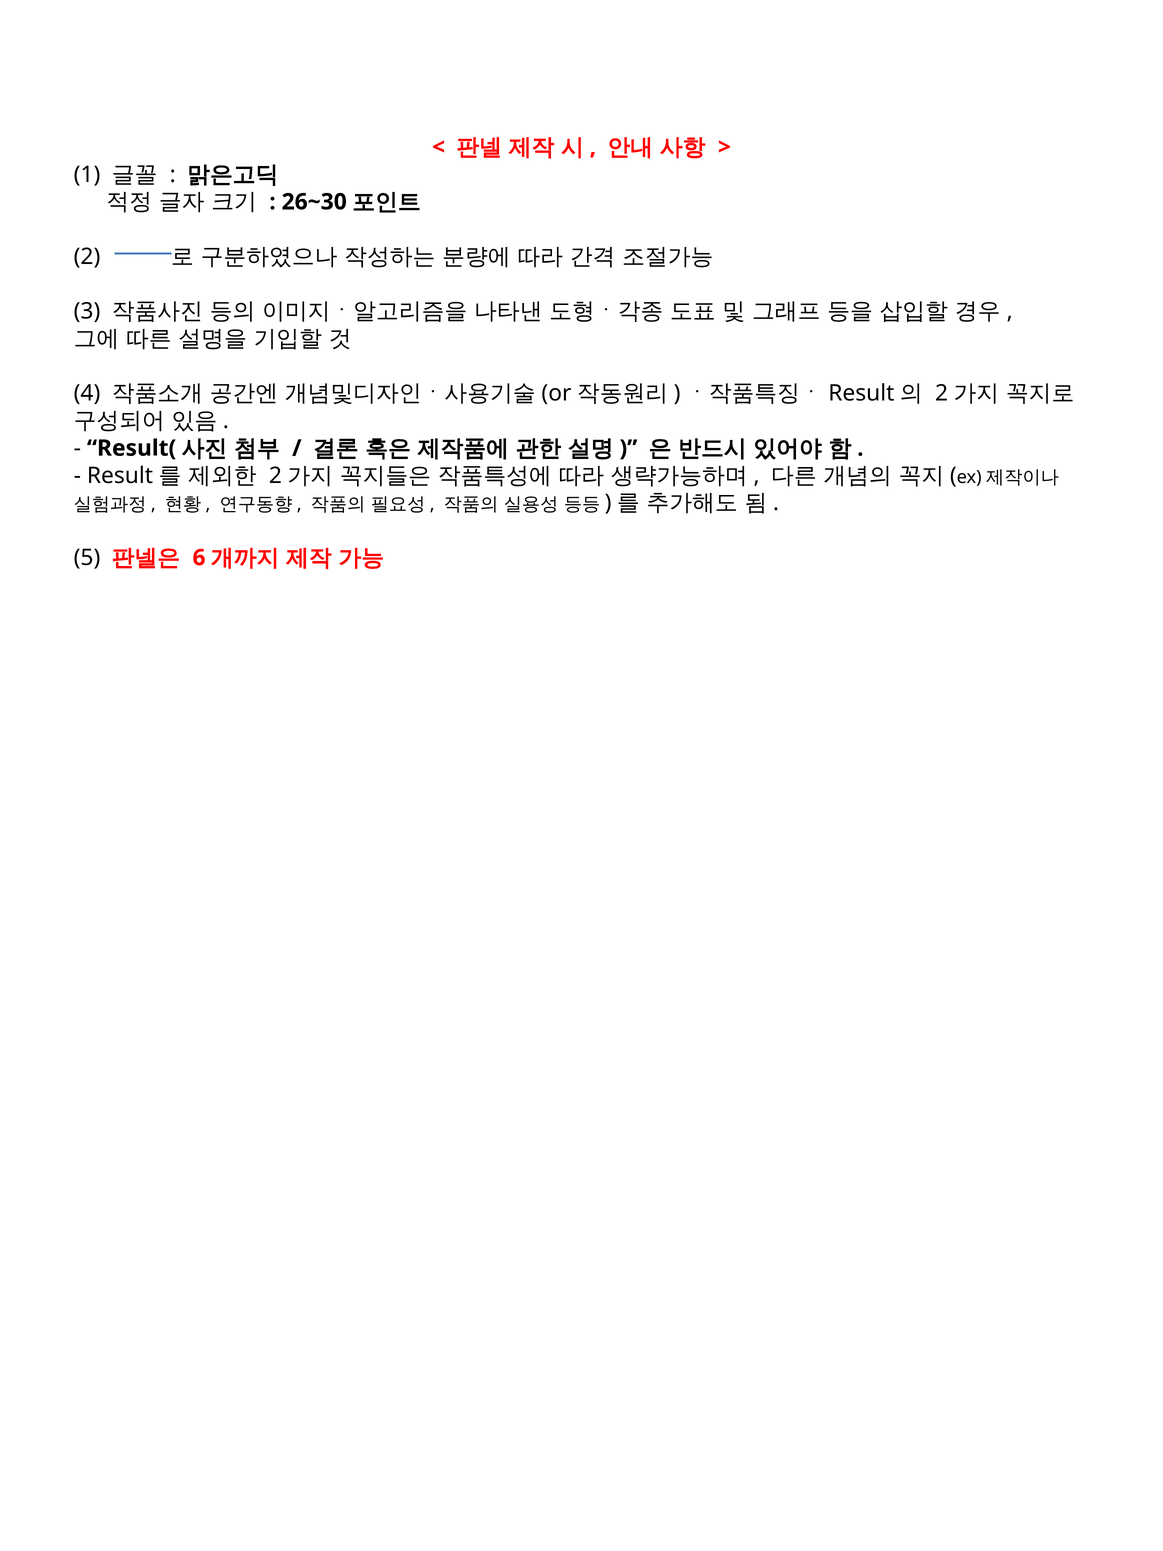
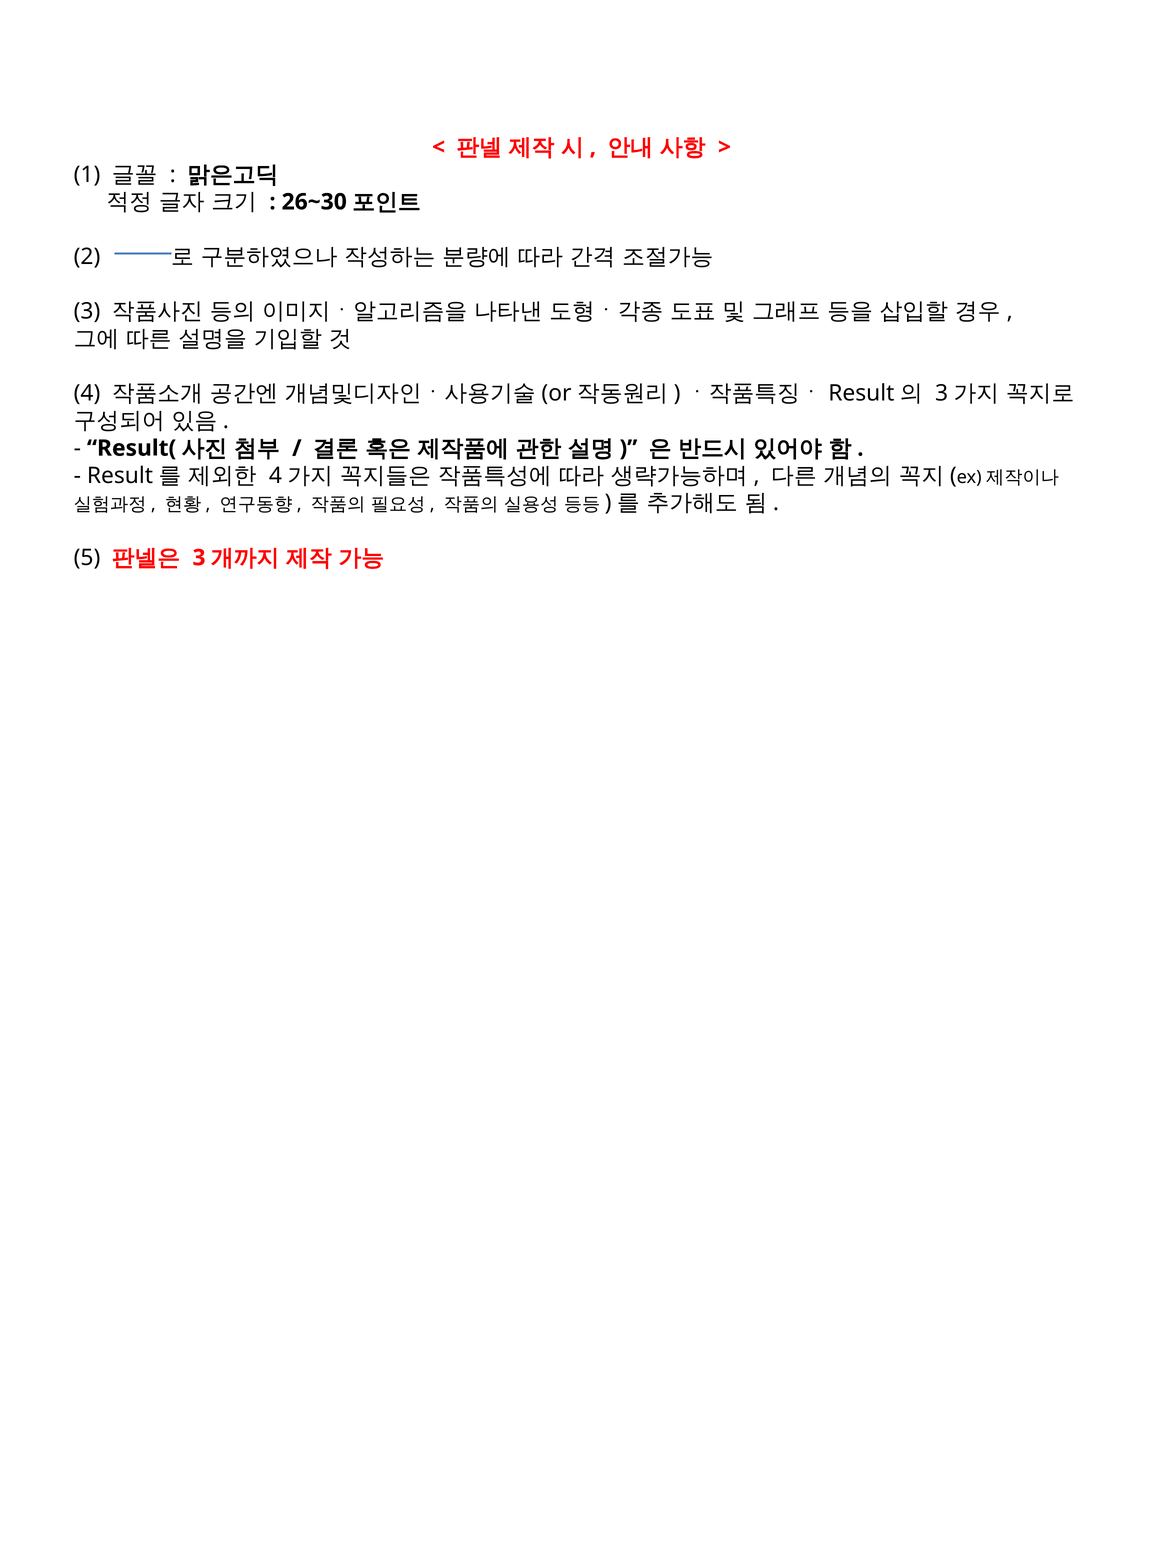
2: 2 -> 3 (942, 393)
2: 2 -> 4 (275, 475)
6: 6 -> 3 (199, 558)
